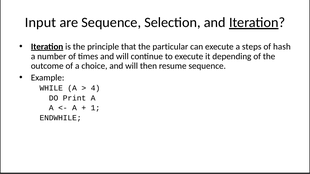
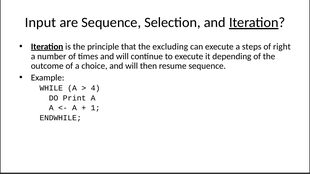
particular: particular -> excluding (170, 47)
hash: hash -> right (282, 47)
